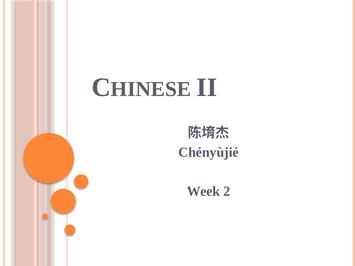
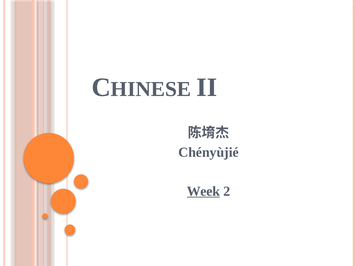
Week underline: none -> present (203, 191)
